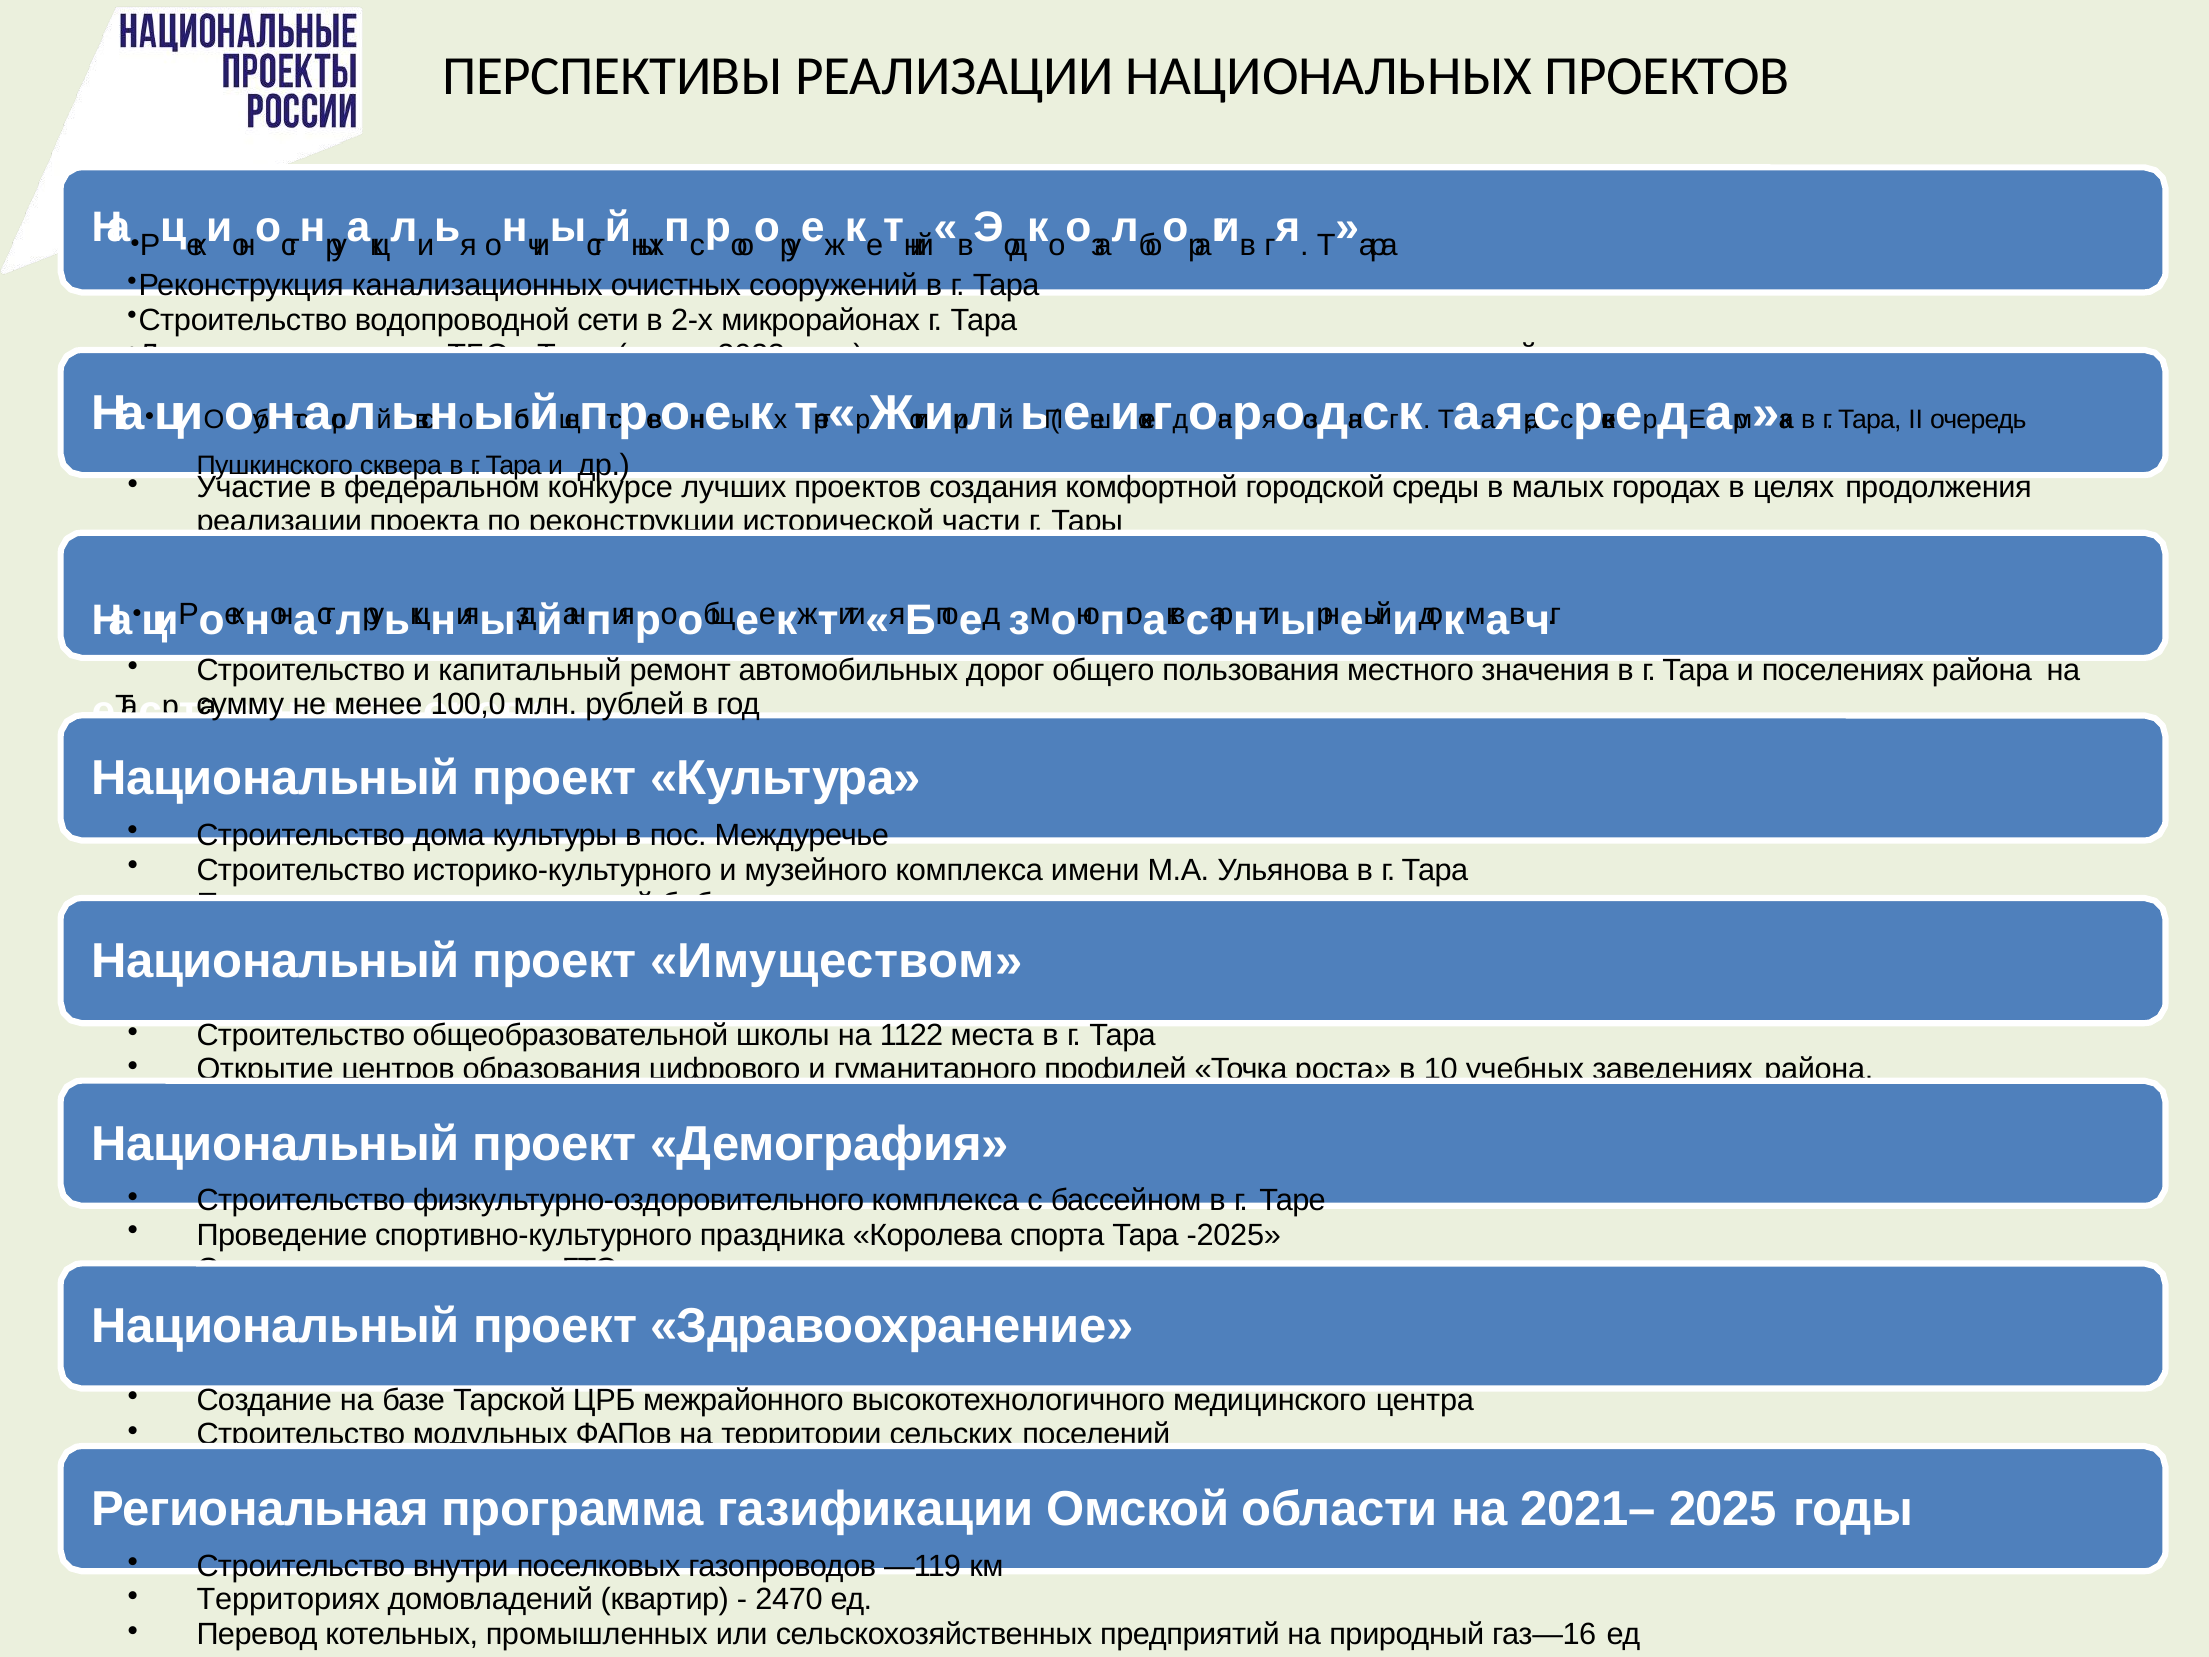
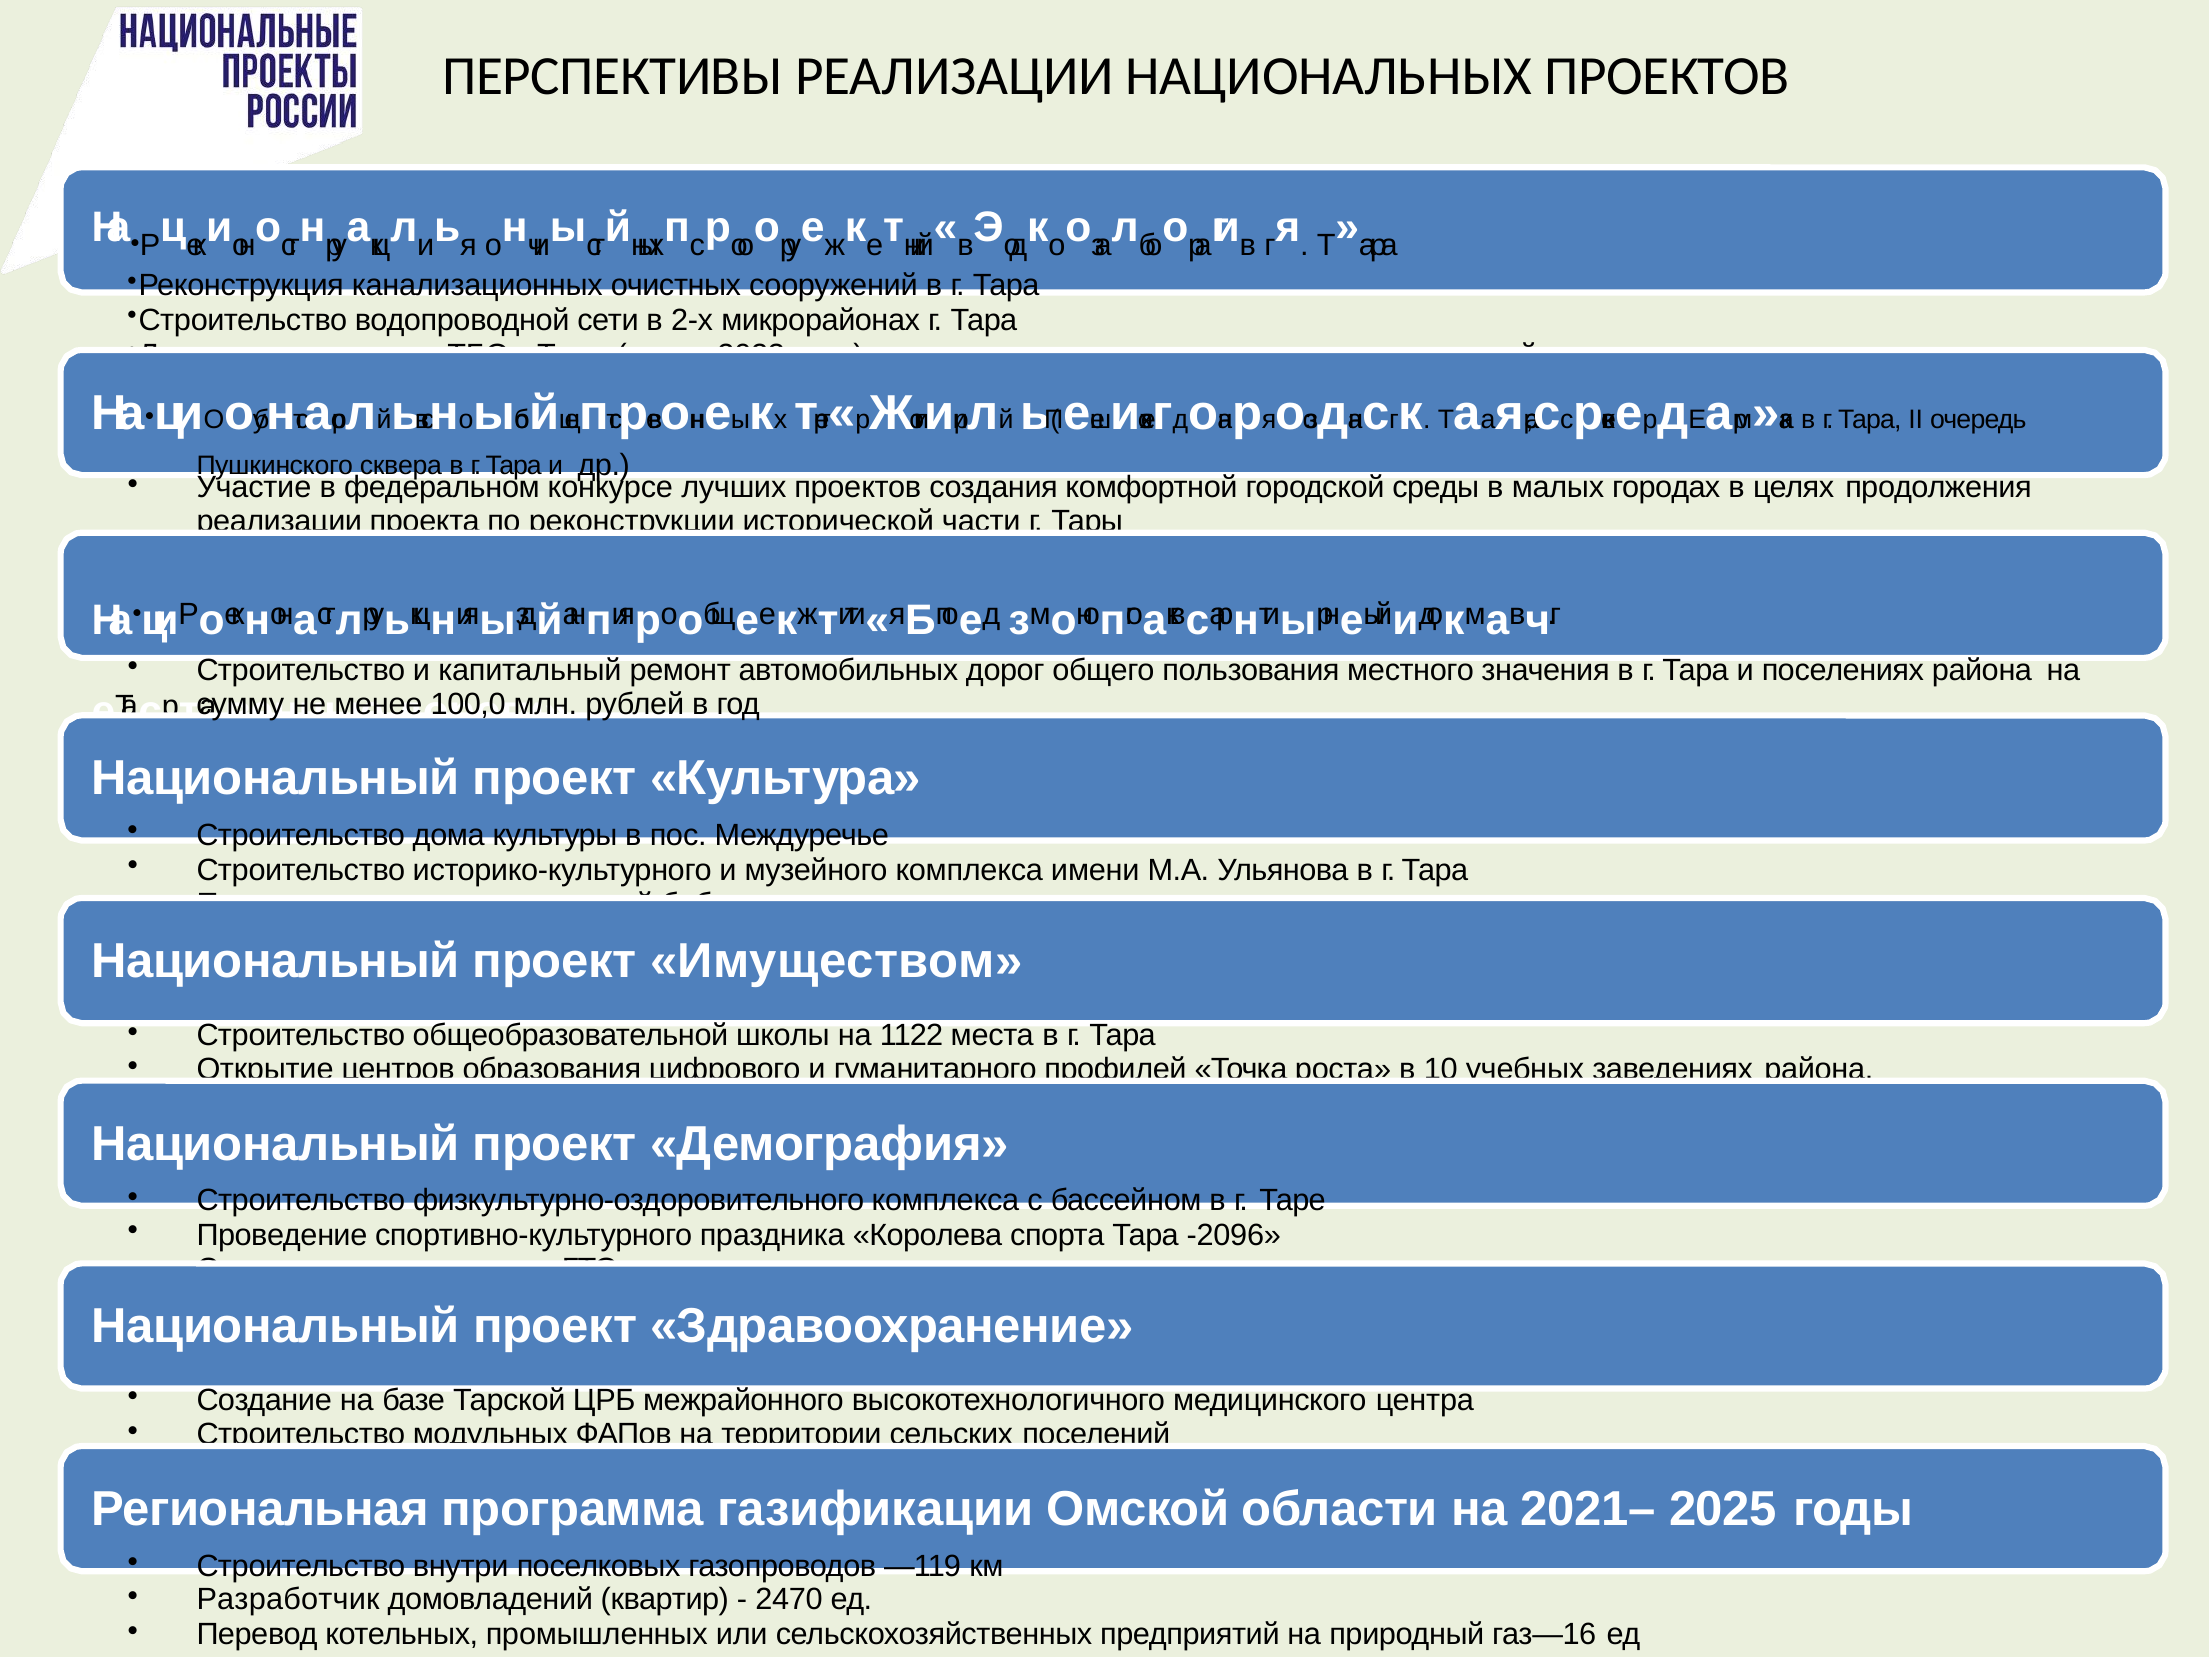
-2025: -2025 -> -2096 (1234, 1235)
Территориях: Территориях -> Разработчик (288, 1599)
